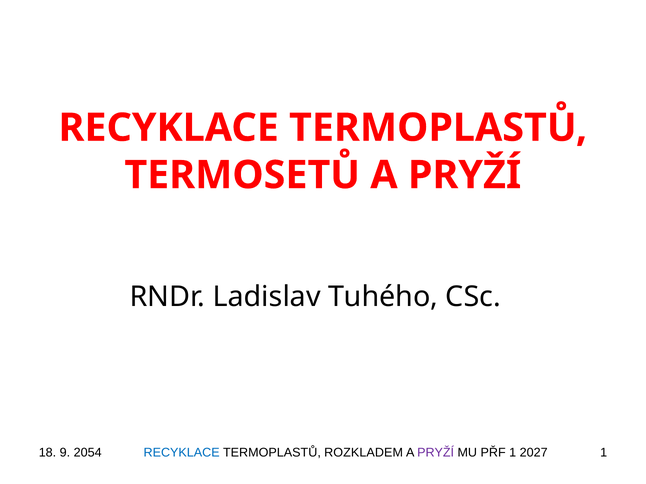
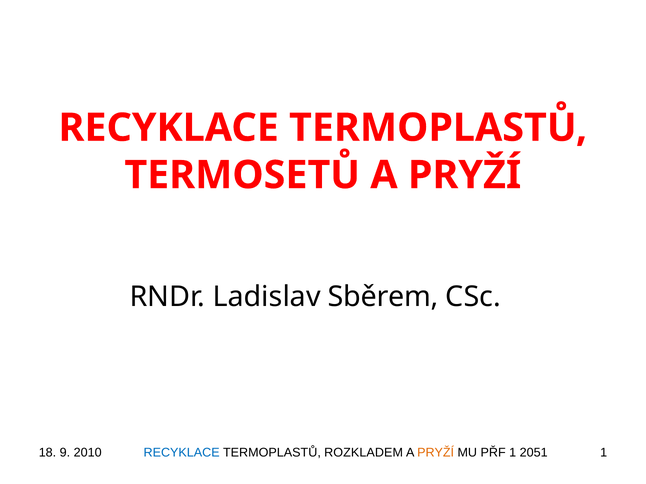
Tuhého: Tuhého -> Sběrem (383, 297)
2054: 2054 -> 2010 (88, 453)
PRYŽÍ colour: purple -> orange (436, 453)
2027: 2027 -> 2051 (534, 453)
